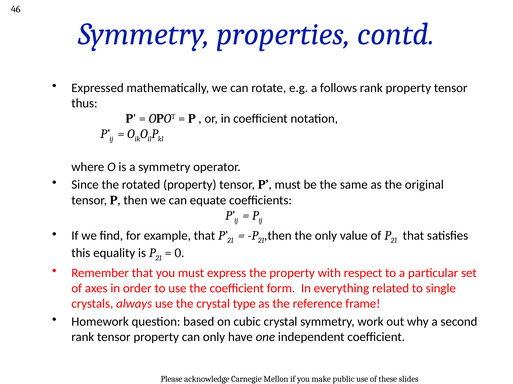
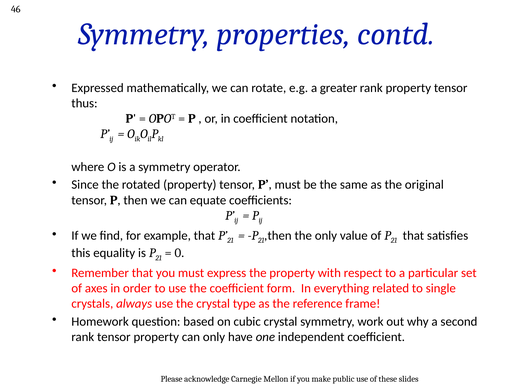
follows: follows -> greater (339, 88)
